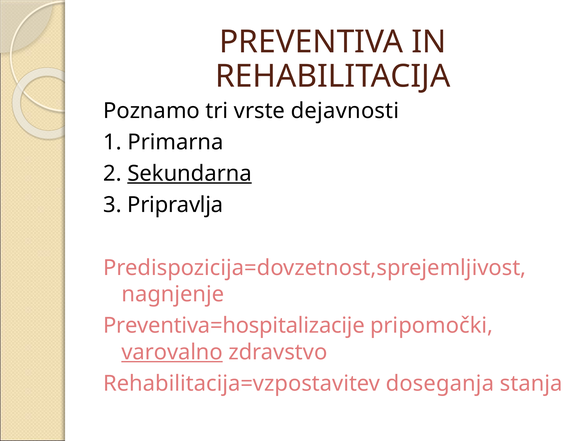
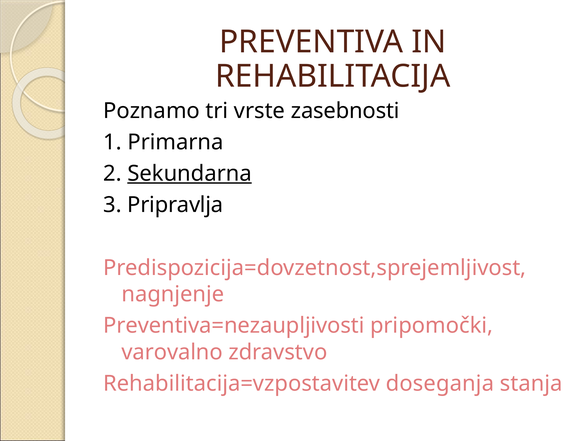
dejavnosti: dejavnosti -> zasebnosti (345, 111)
Preventiva=hospitalizacije: Preventiva=hospitalizacije -> Preventiva=nezaupljivosti (234, 325)
varovalno underline: present -> none (172, 352)
